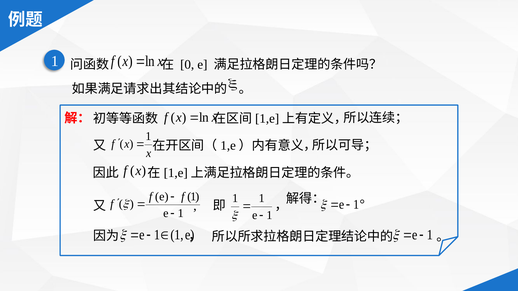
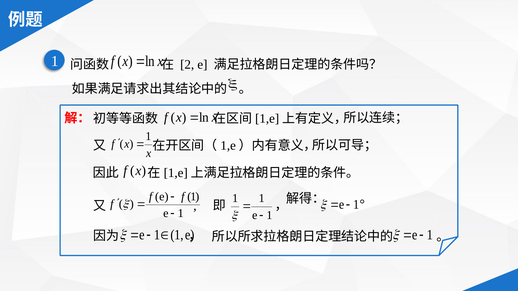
0: 0 -> 2 (187, 64)
